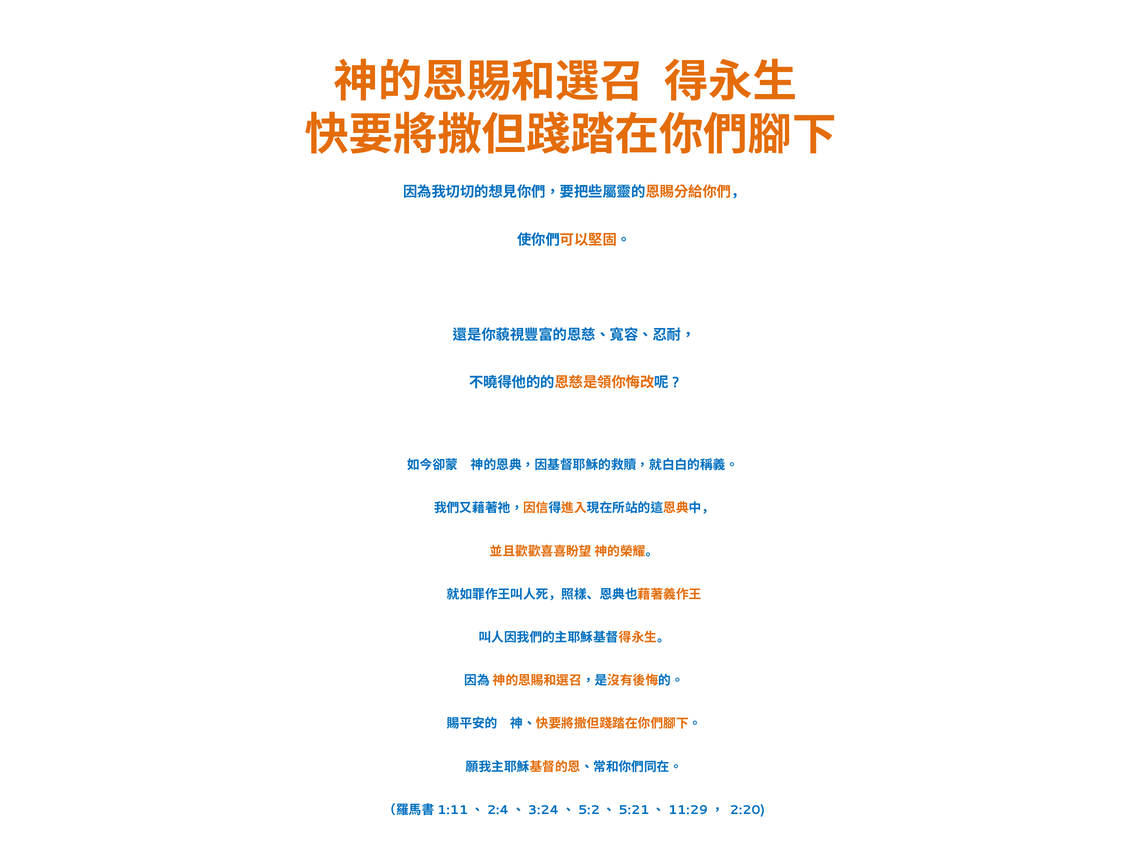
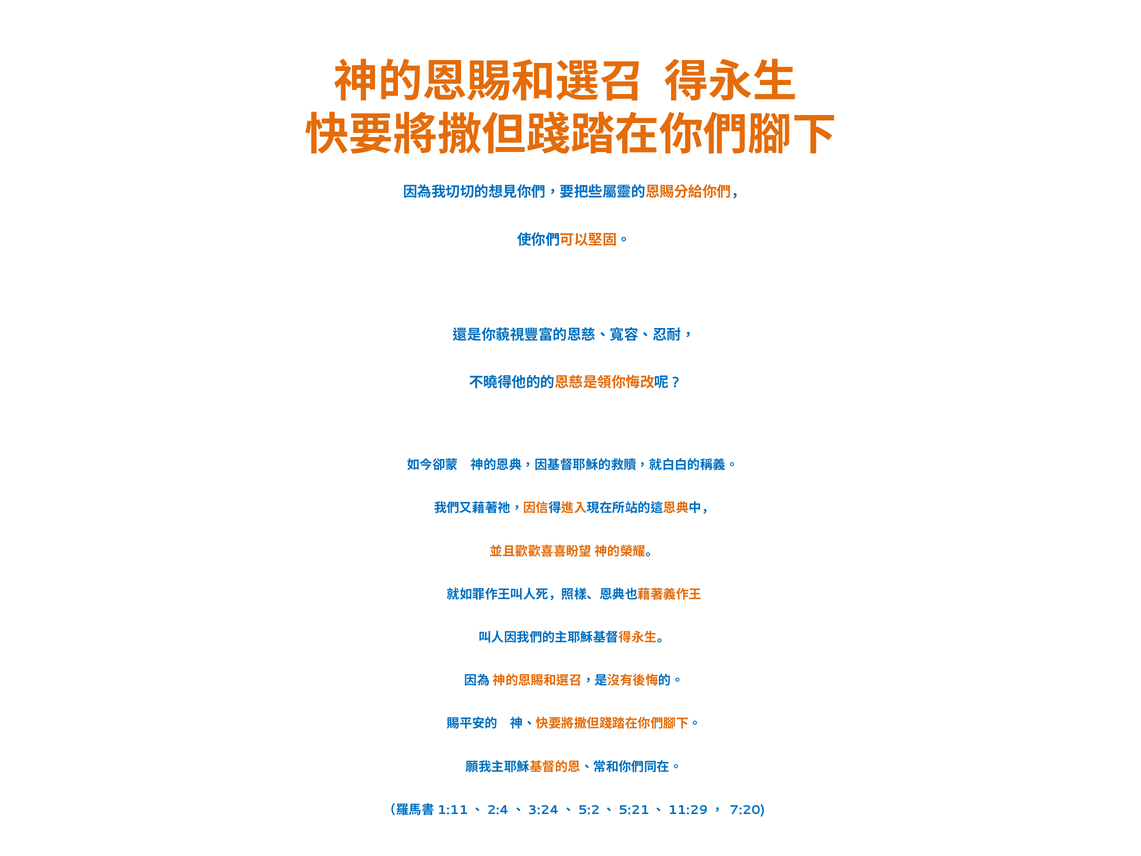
2:20: 2:20 -> 7:20 (747, 810)
